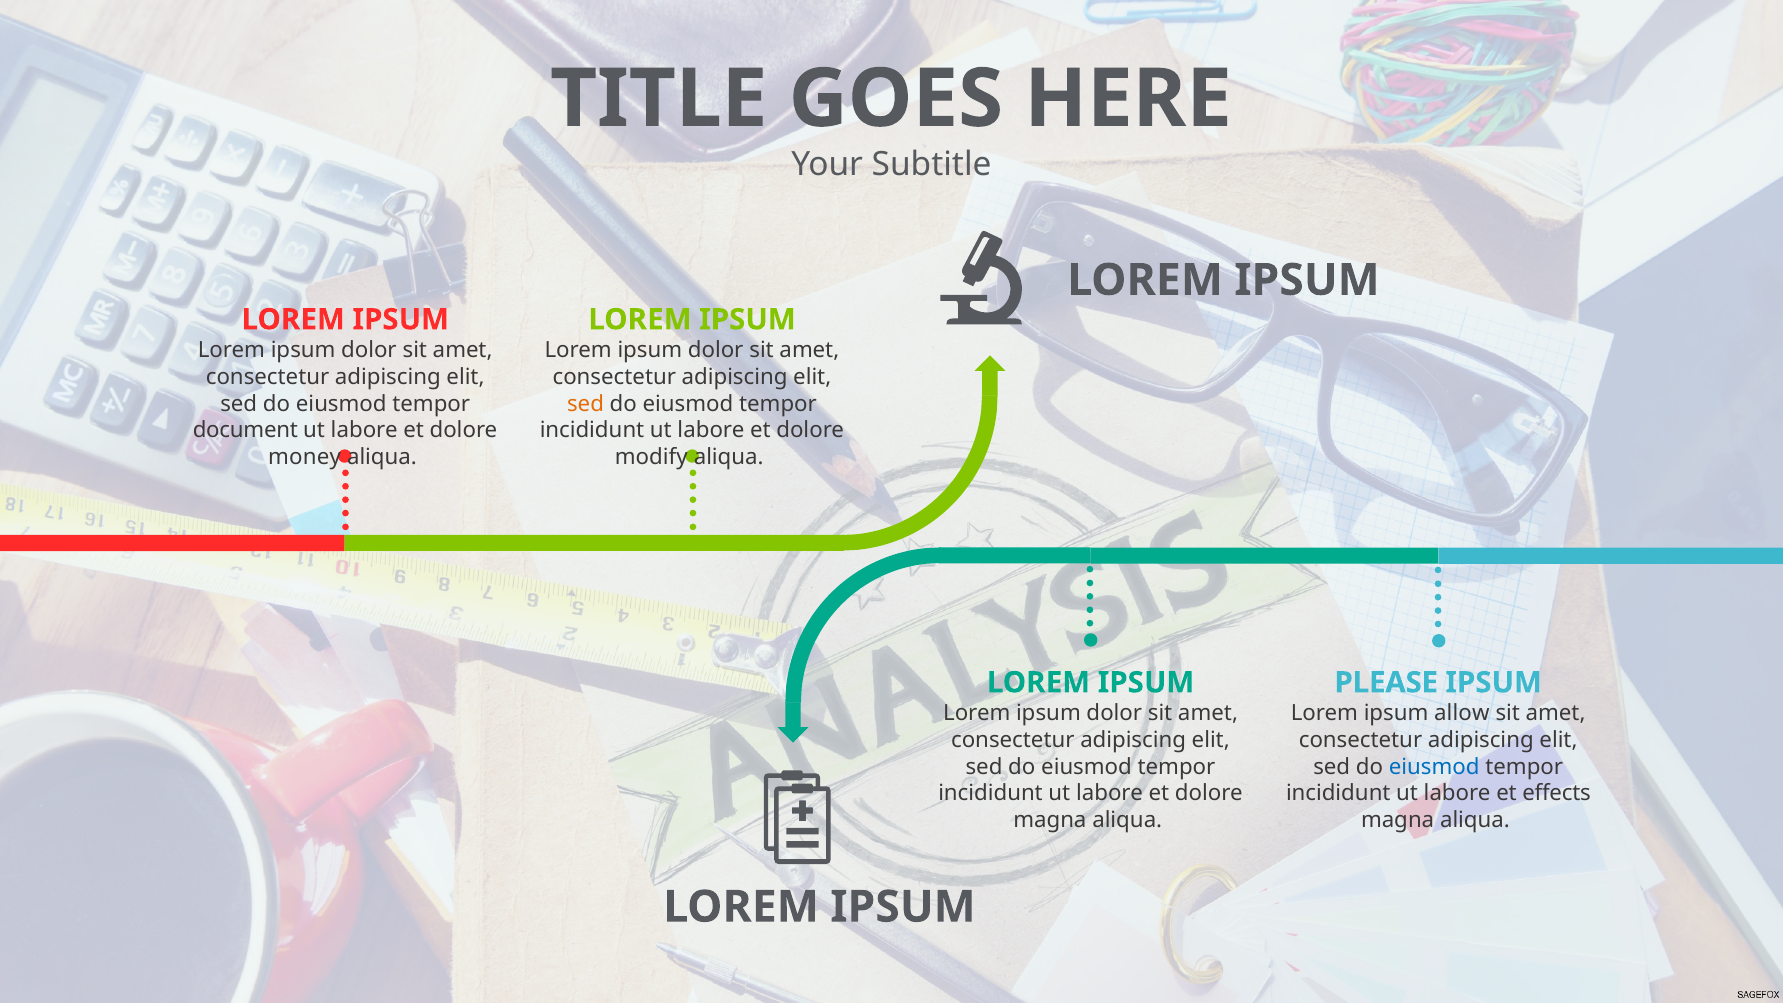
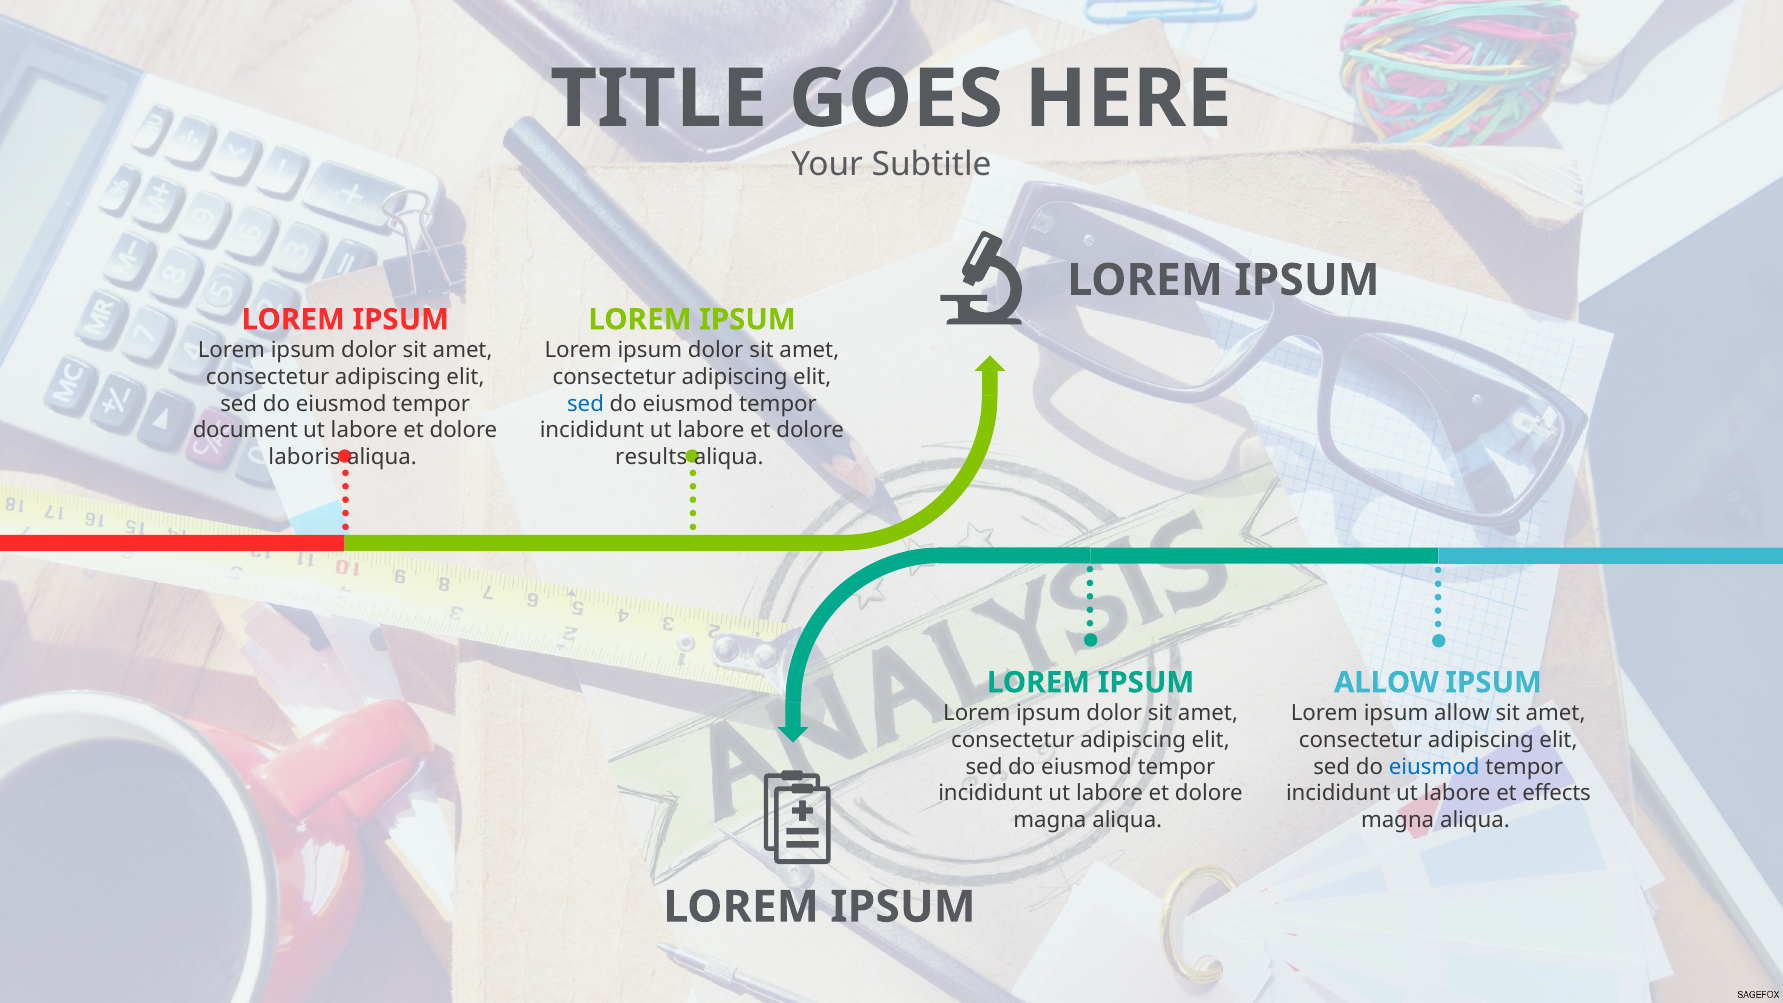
sed colour: orange -> blue (586, 404)
money: money -> laboris (304, 457)
modify: modify -> results (651, 457)
PLEASE: PLEASE -> ALLOW (1386, 683)
